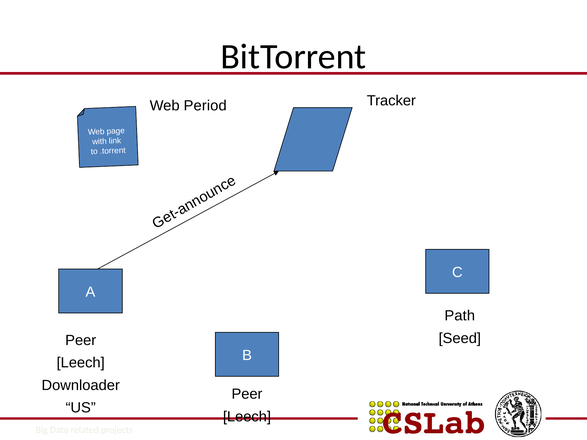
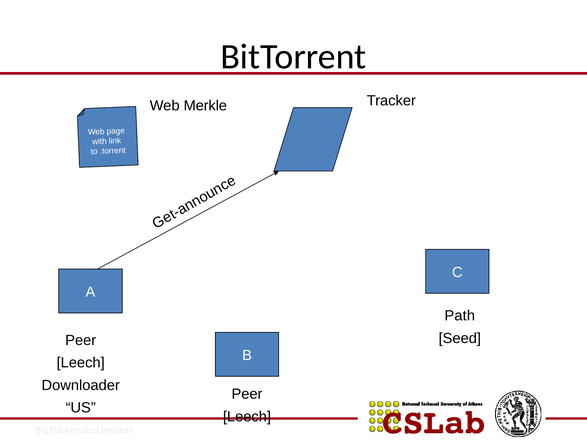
Period: Period -> Merkle (205, 106)
